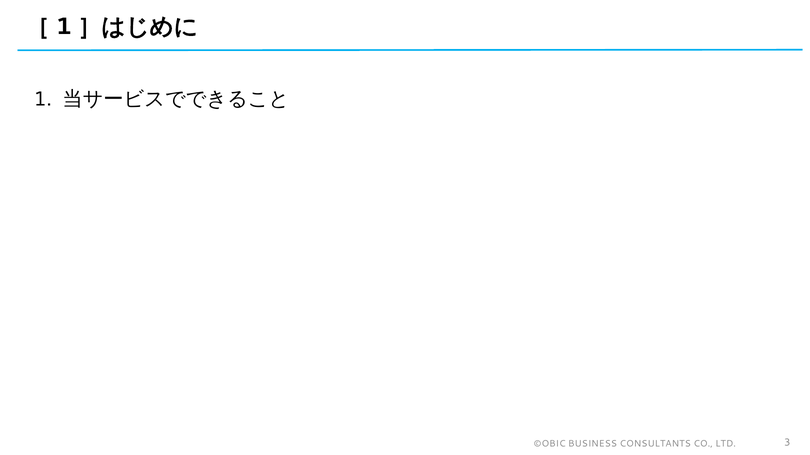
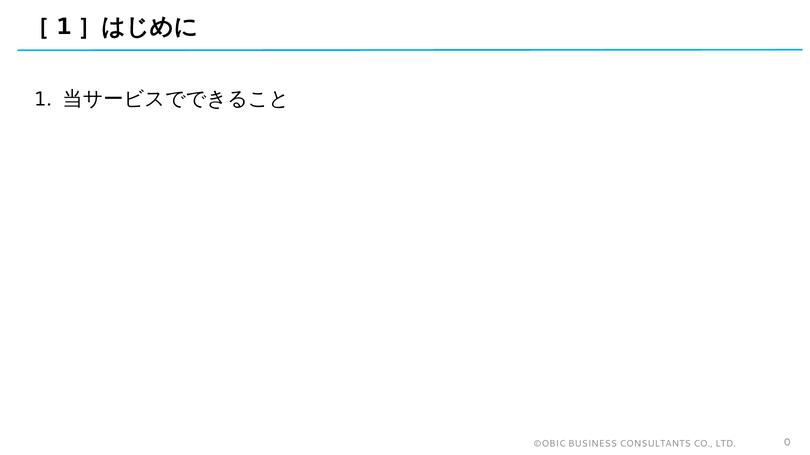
3: 3 -> 0 (787, 443)
